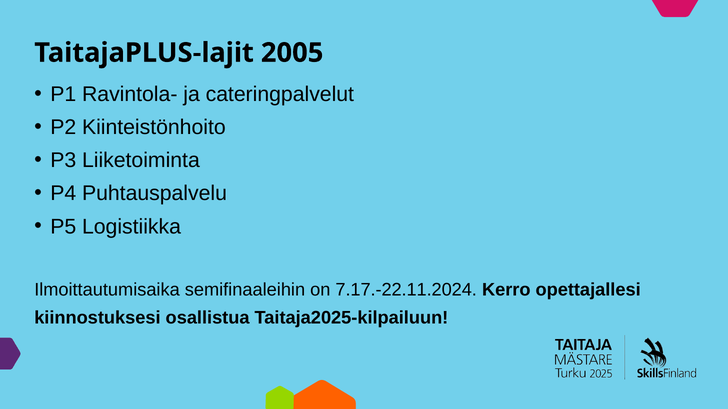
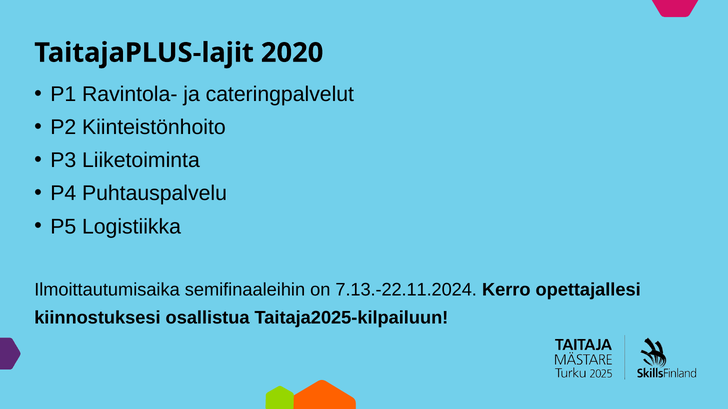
2005: 2005 -> 2020 (292, 53)
7.17.-22.11.2024: 7.17.-22.11.2024 -> 7.13.-22.11.2024 (406, 290)
